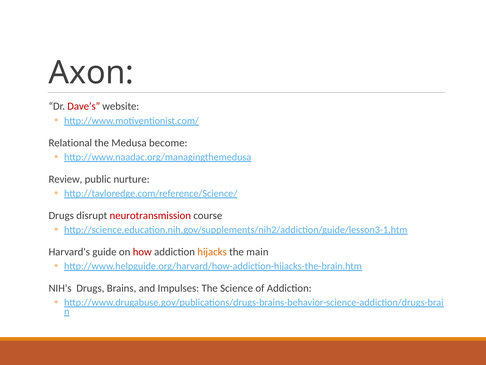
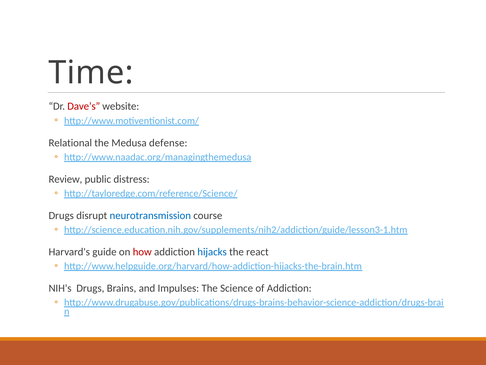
Axon: Axon -> Time (91, 73)
become: become -> defense (168, 143)
nurture: nurture -> distress (132, 179)
neurotransmission colour: red -> blue (150, 215)
hijacks colour: orange -> blue (212, 252)
main: main -> react (257, 252)
